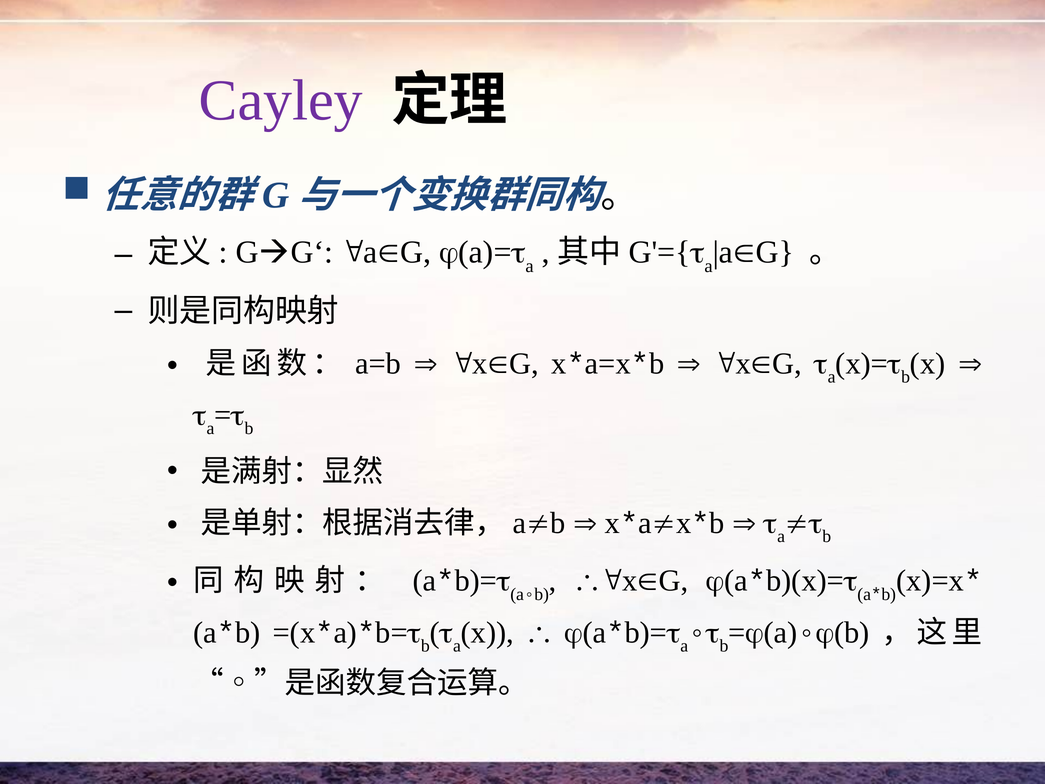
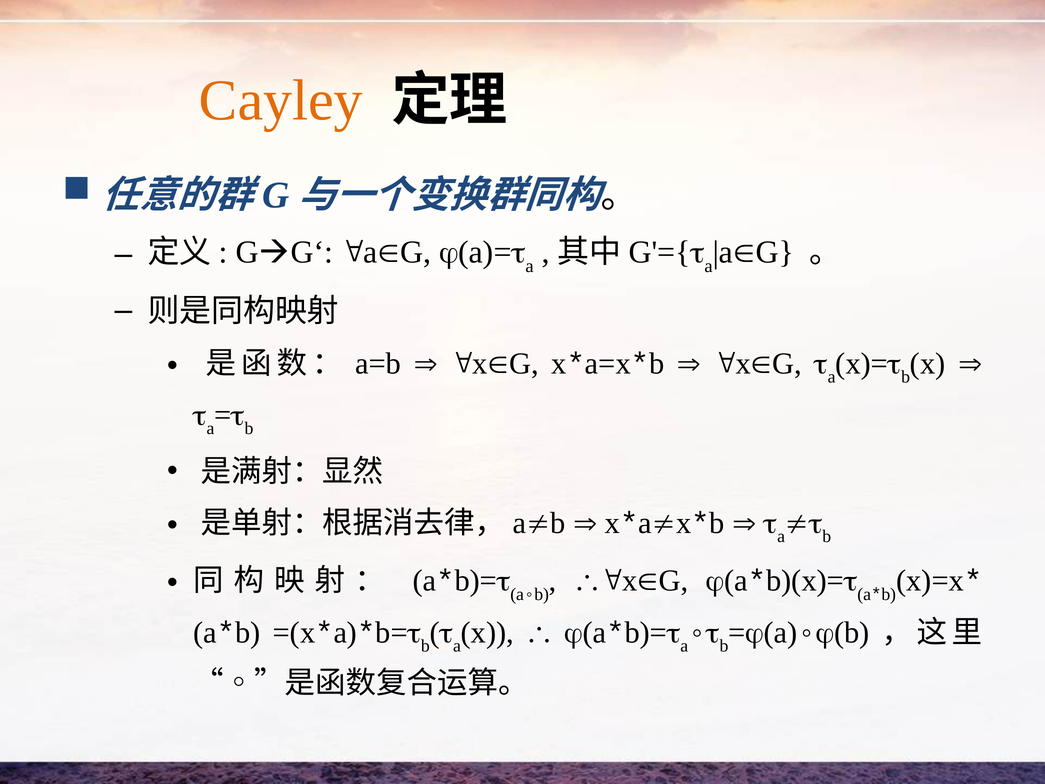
Cayley colour: purple -> orange (281, 101)
